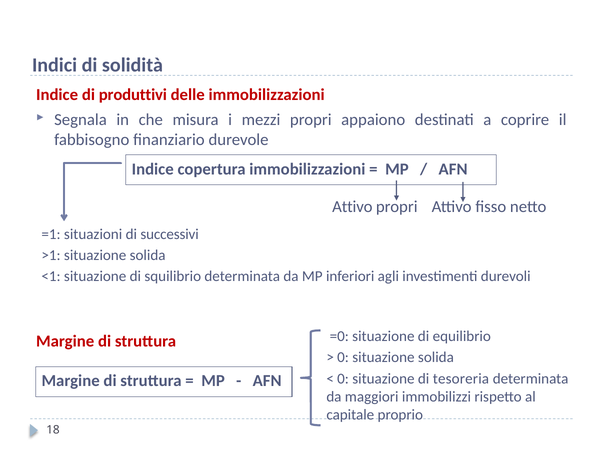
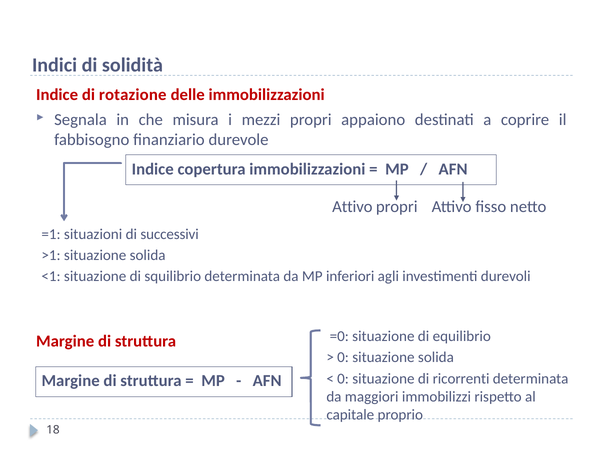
produttivi: produttivi -> rotazione (133, 95)
tesoreria: tesoreria -> ricorrenti (461, 379)
